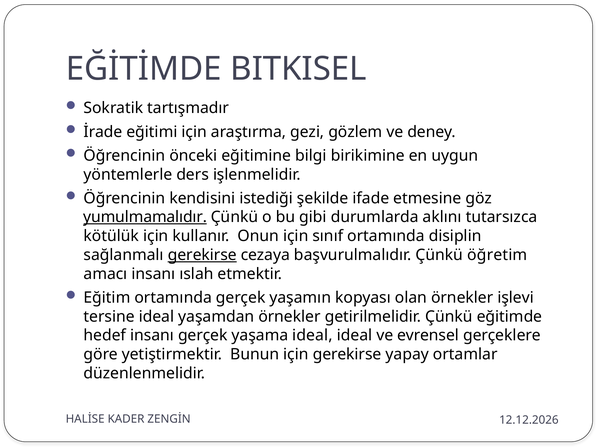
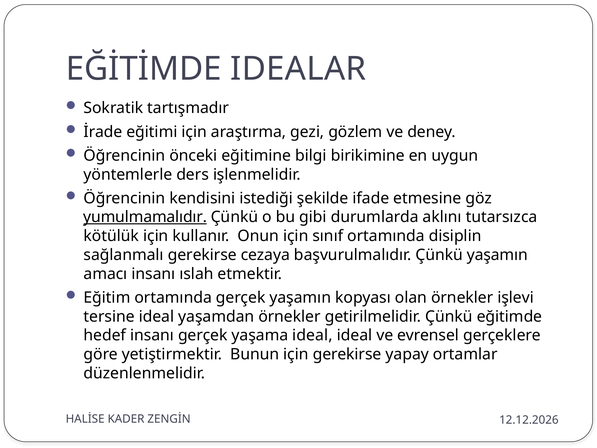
BITKISEL: BITKISEL -> IDEALAR (298, 69)
gerekirse underline: present -> none (202, 255)
Çünkü öğretim: öğretim -> yaşamın (497, 255)
